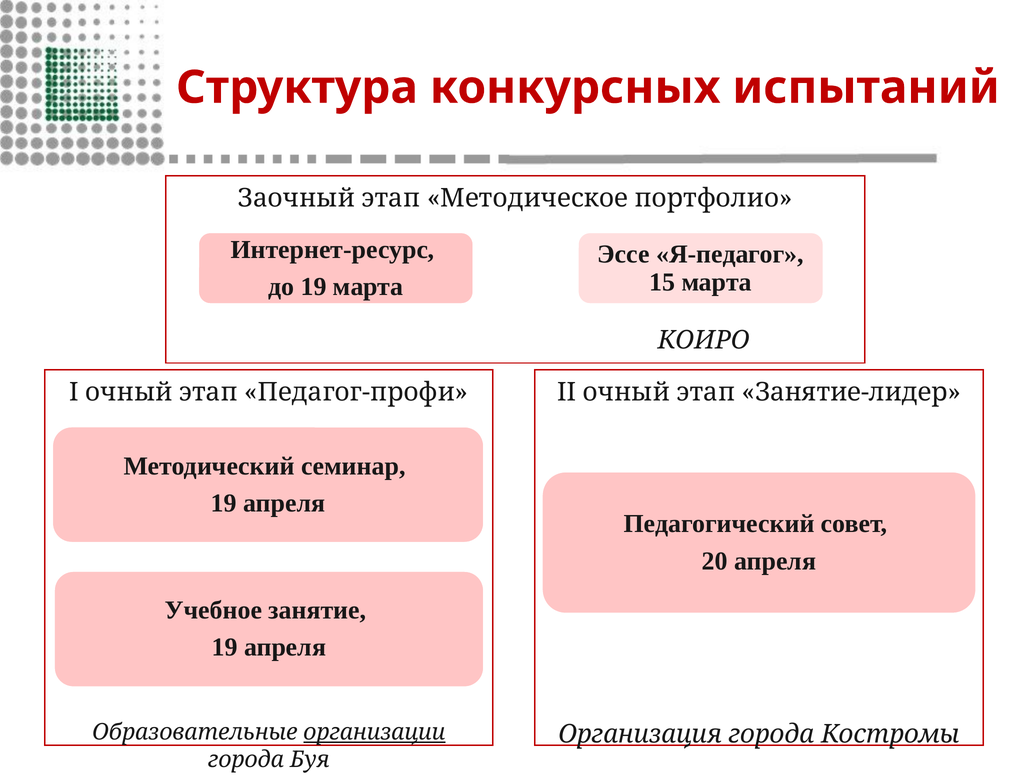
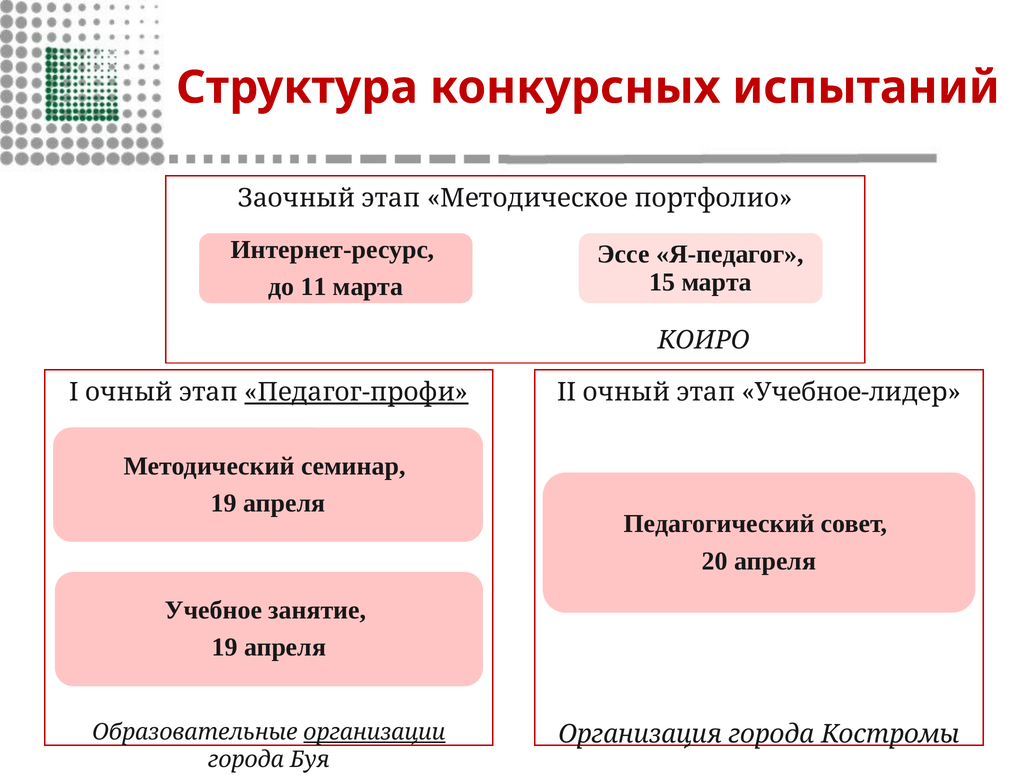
до 19: 19 -> 11 (314, 287)
Педагог-профи underline: none -> present (356, 392)
Занятие-лидер: Занятие-лидер -> Учебное-лидер (851, 392)
